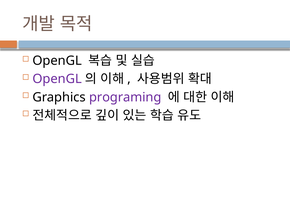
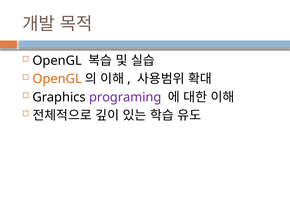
OpenGL colour: purple -> orange (57, 79)
